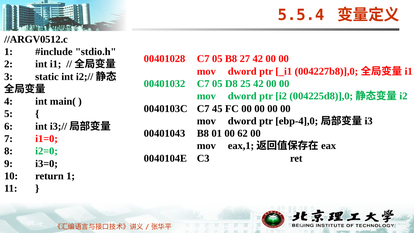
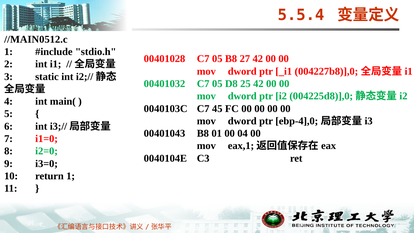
//ARGV0512.c: //ARGV0512.c -> //MAIN0512.c (36, 39)
62: 62 -> 04 (243, 133)
